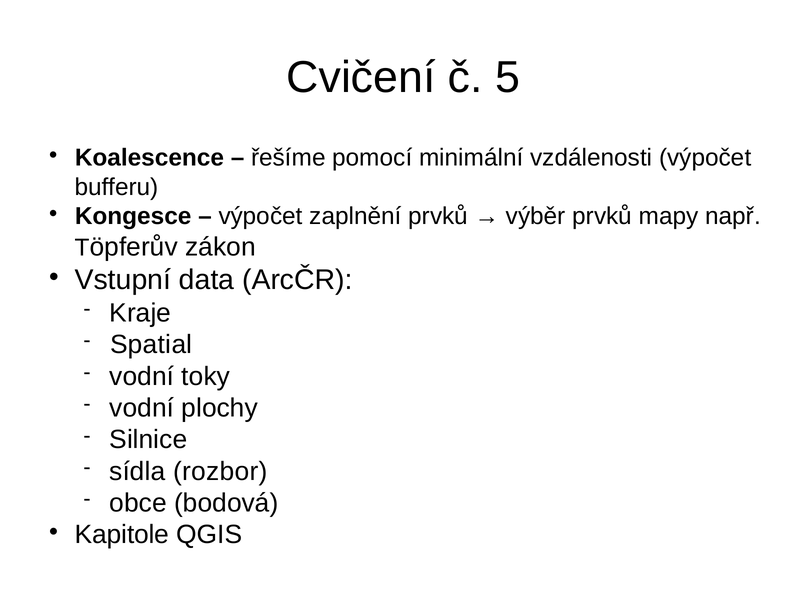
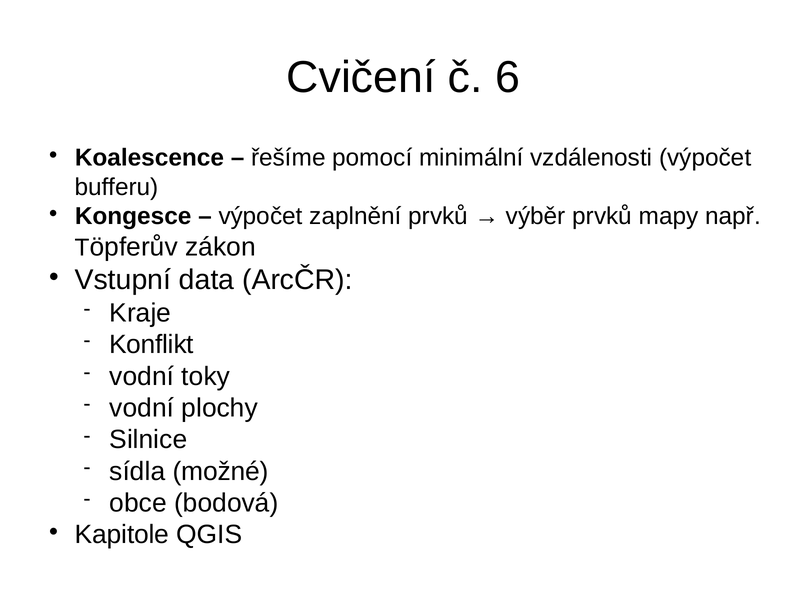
5: 5 -> 6 (507, 78)
Spatial: Spatial -> Konflikt (151, 345)
rozbor: rozbor -> možné (220, 471)
